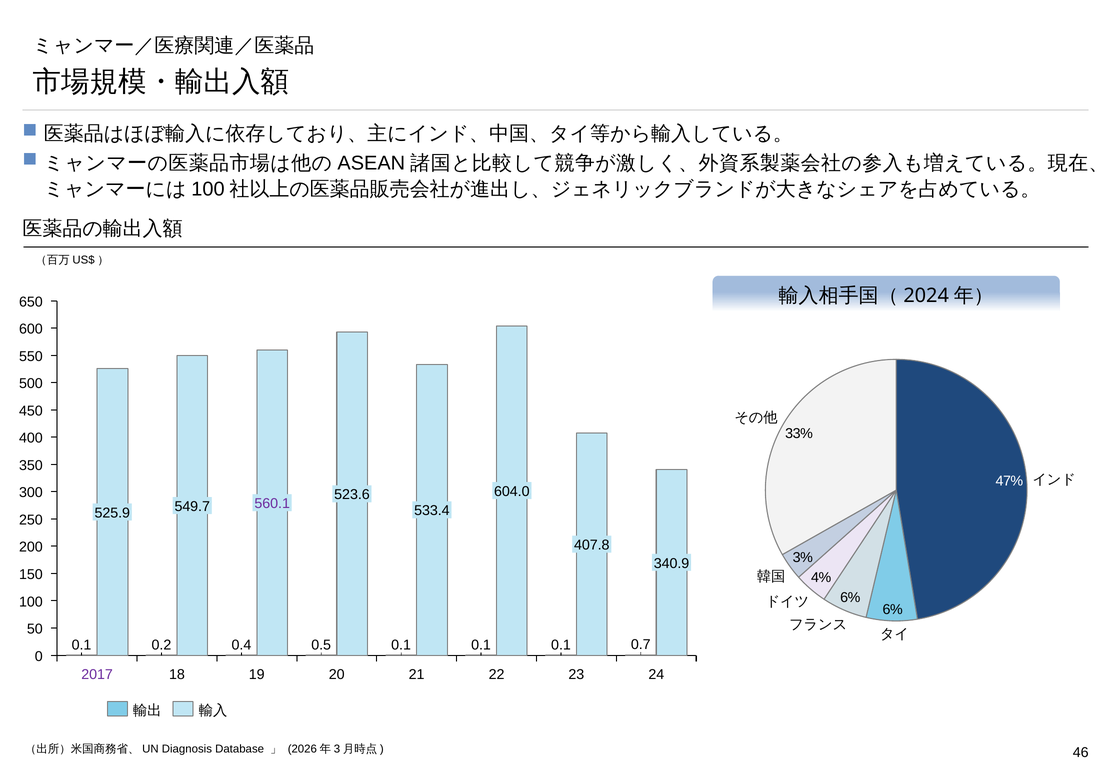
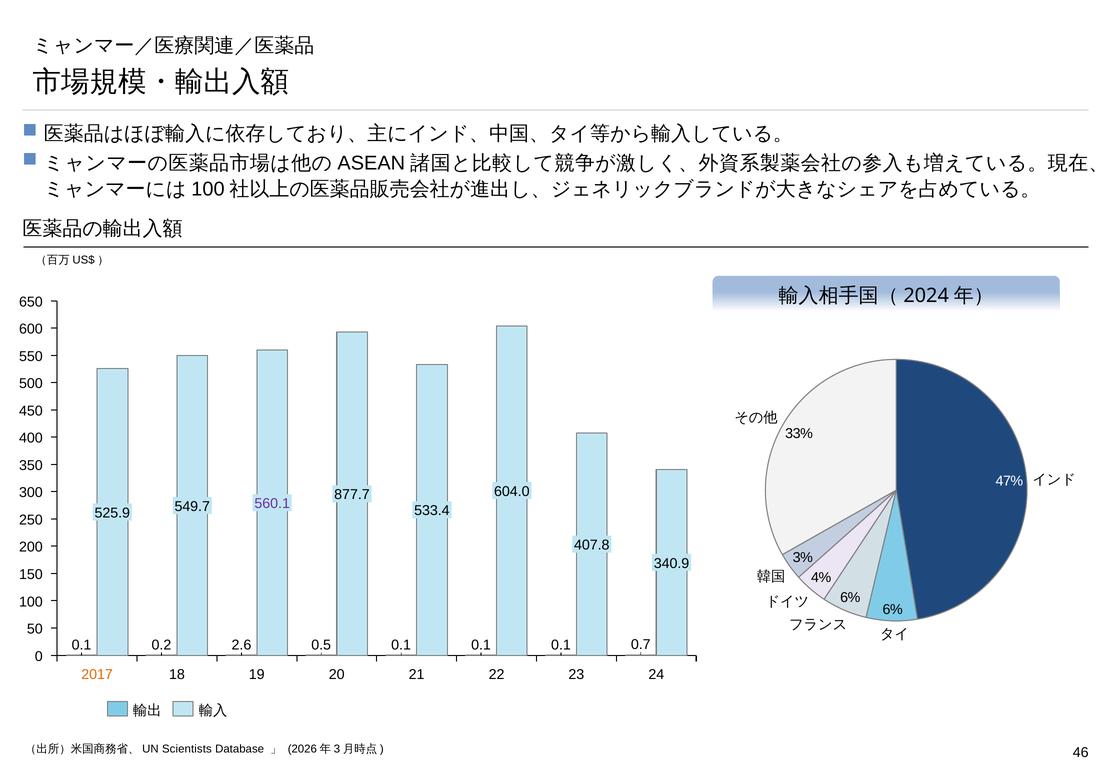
523.6: 523.6 -> 877.7 (352, 495)
0.4: 0.4 -> 2.6 (241, 645)
2017 colour: purple -> orange (97, 675)
Diagnosis: Diagnosis -> Scientists (187, 749)
